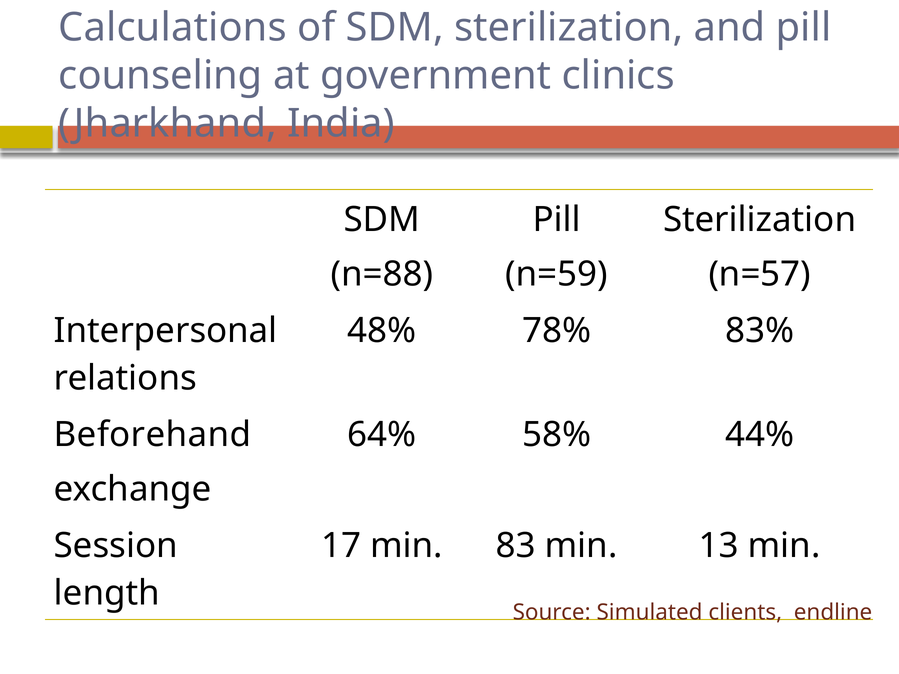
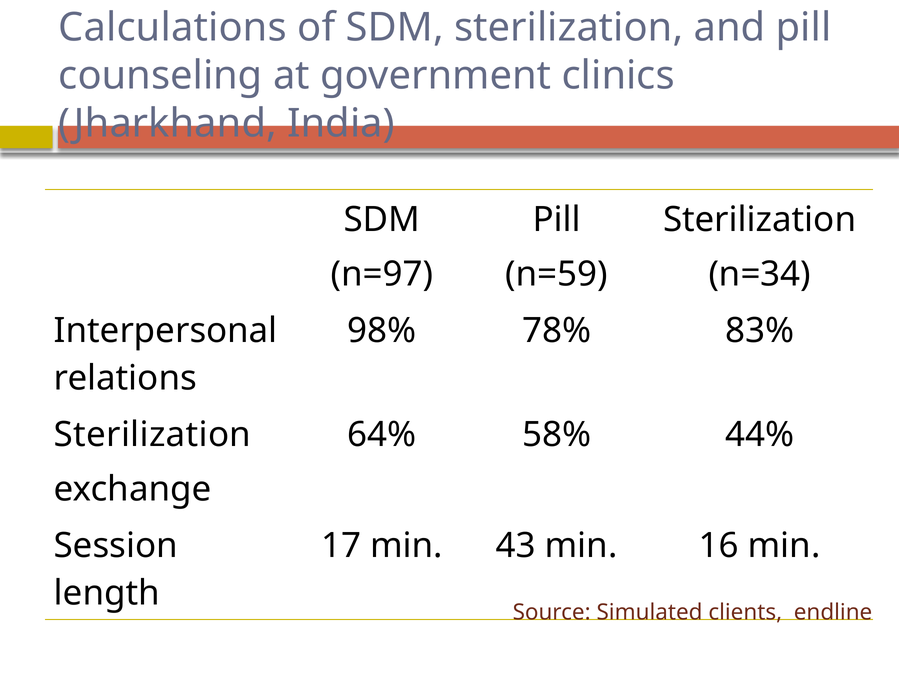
n=88: n=88 -> n=97 (382, 274)
n=57: n=57 -> n=34 (760, 274)
48%: 48% -> 98% (382, 331)
Beforehand: Beforehand -> Sterilization (153, 435)
83: 83 -> 43 (516, 546)
13: 13 -> 16 (719, 546)
